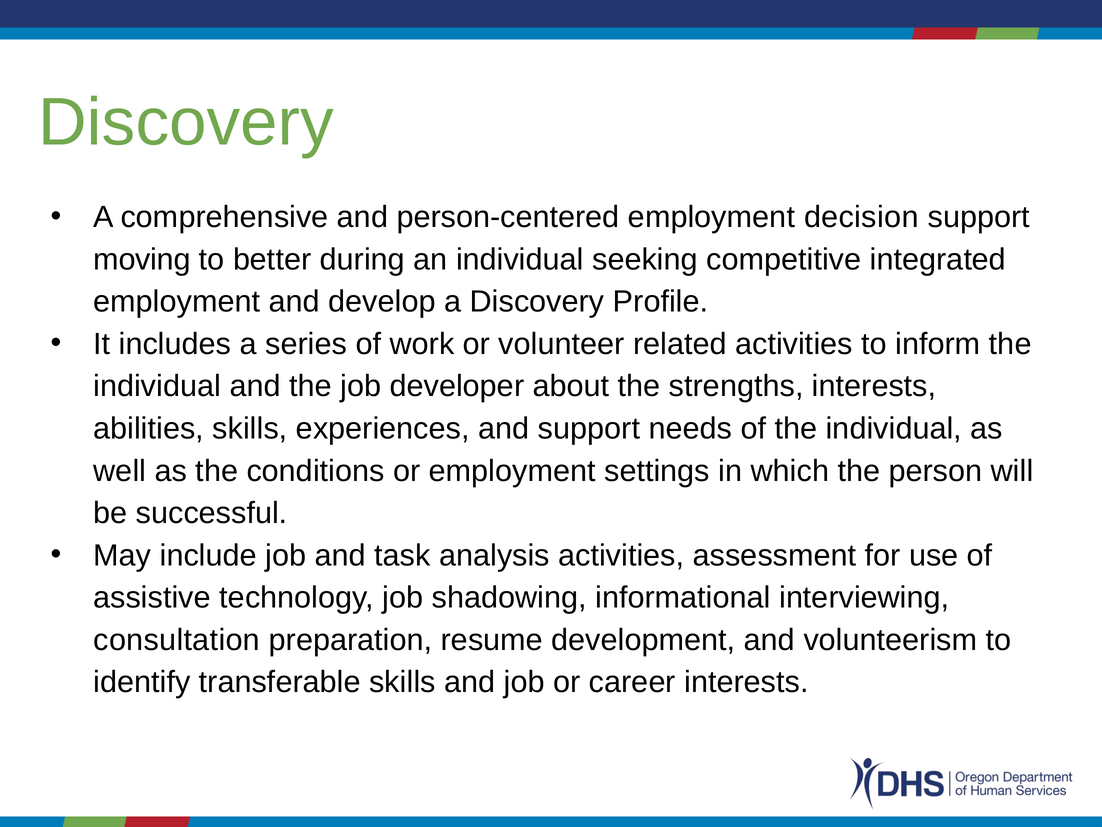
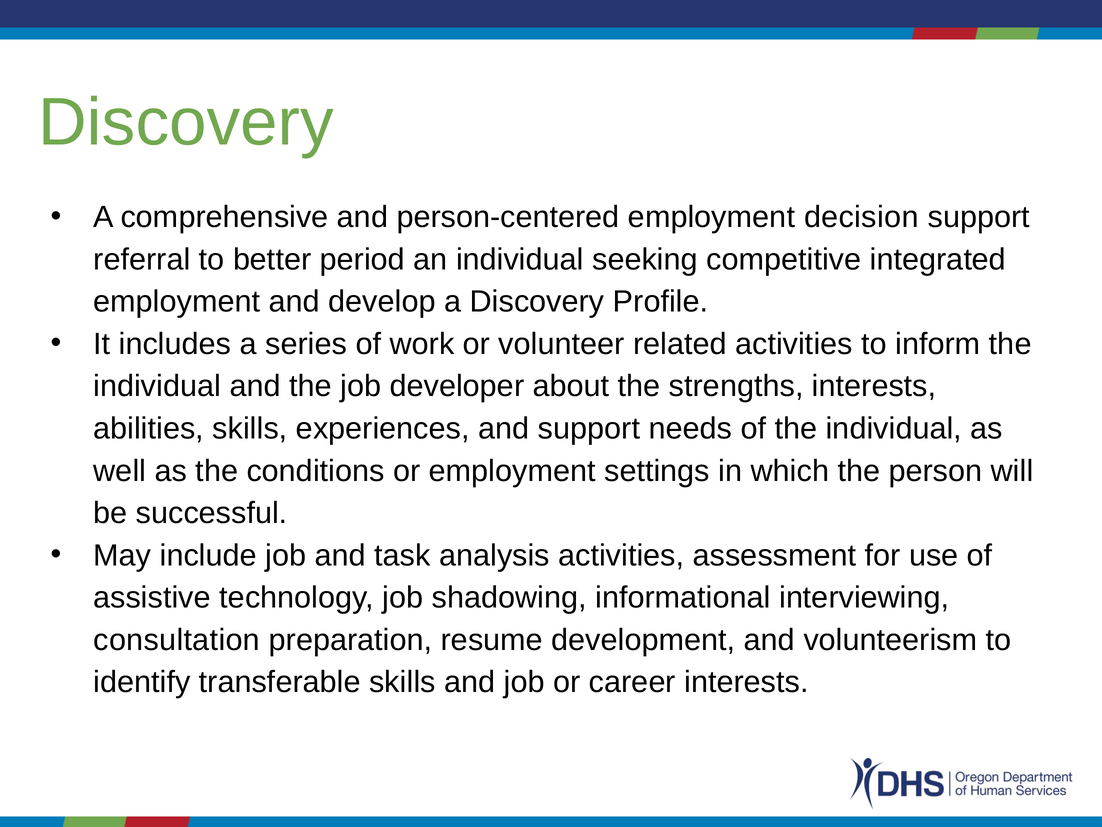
moving: moving -> referral (142, 259)
during: during -> period (362, 259)
